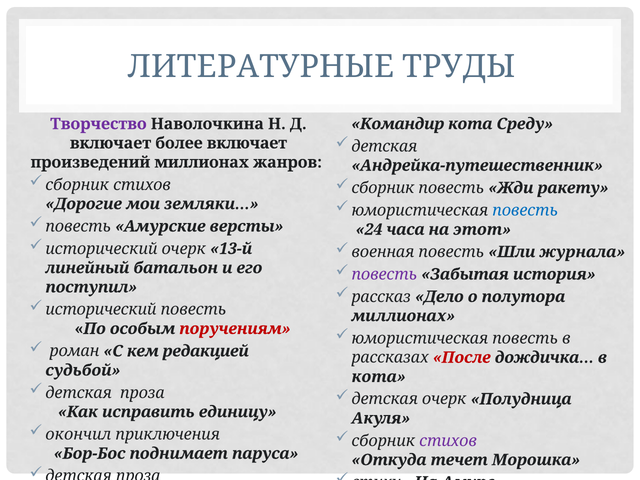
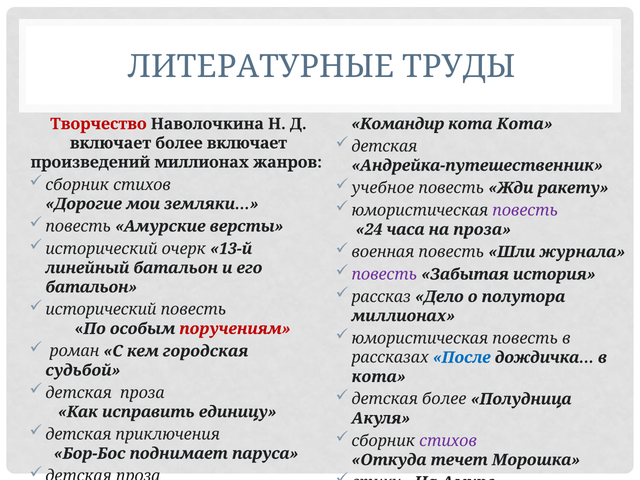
Творчество colour: purple -> red (98, 124)
кота Среду: Среду -> Кота (525, 124)
сборник: сборник -> учебное (383, 188)
повесть colour: blue -> purple (525, 210)
на этот: этот -> проза (482, 230)
поступил: поступил -> батальон (91, 287)
редакцией: редакцией -> городская (206, 351)
После colour: red -> blue (462, 358)
детская очерк: очерк -> более (444, 399)
окончил: окончил -> детская (78, 434)
